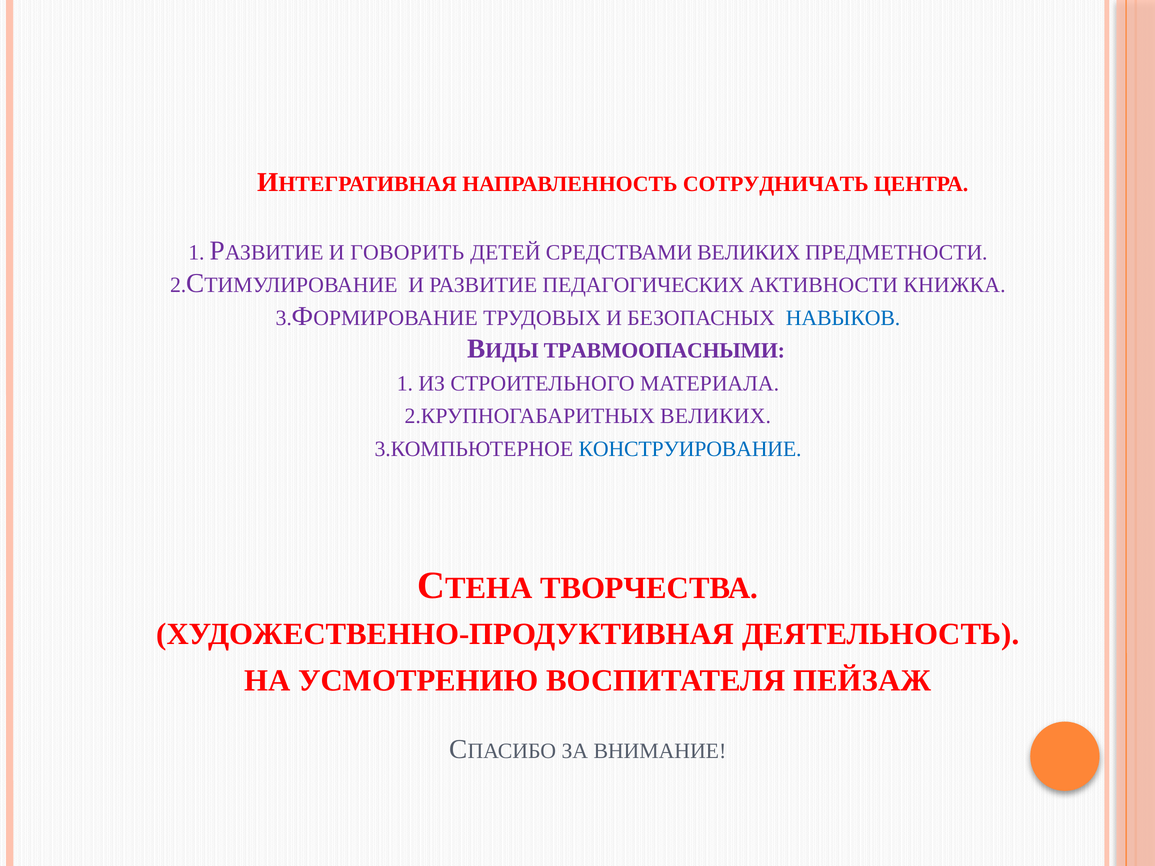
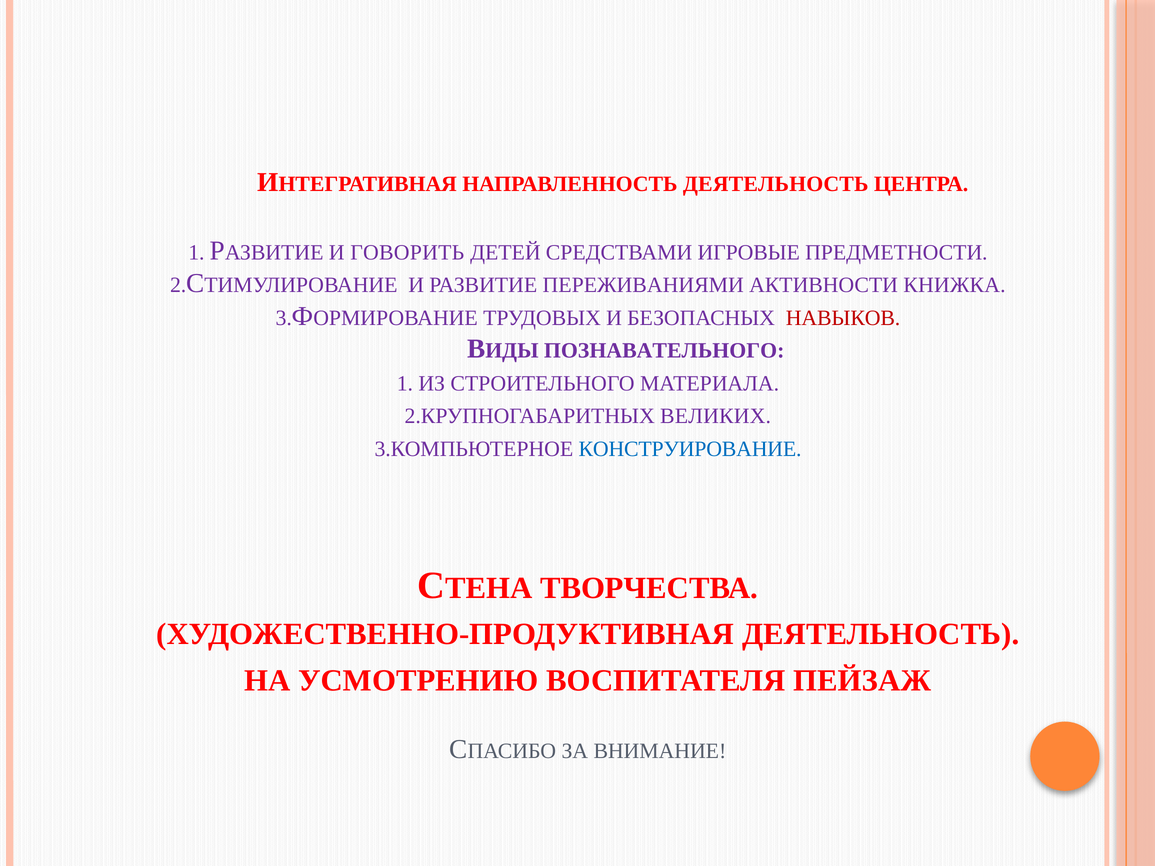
НАПРАВЛЕННОСТЬ СОТРУДНИЧАТЬ: СОТРУДНИЧАТЬ -> ДЕЯТЕЛЬНОСТЬ (776, 184)
СРЕДСТВАМИ ВЕЛИКИХ: ВЕЛИКИХ -> ИГРОВЫЕ (749, 253)
ПЕДАГОГИЧЕСКИХ: ПЕДАГОГИЧЕСКИХ -> ПЕРЕЖИВАНИЯМИ (643, 285)
НАВЫКОВ colour: blue -> red (843, 318)
ТРАВМООПАСНЫМИ: ТРАВМООПАСНЫМИ -> ПОЗНАВАТЕЛЬНОГО (664, 351)
